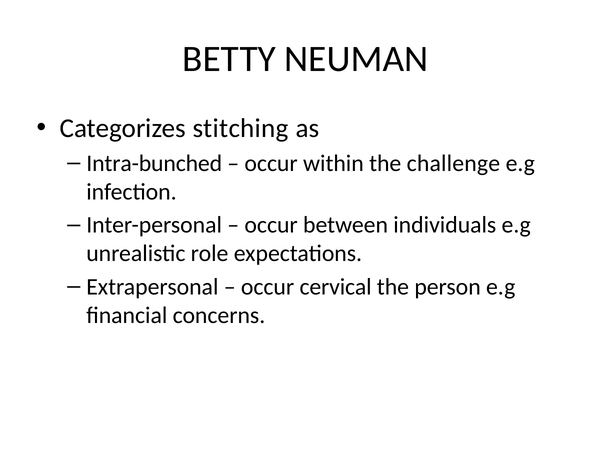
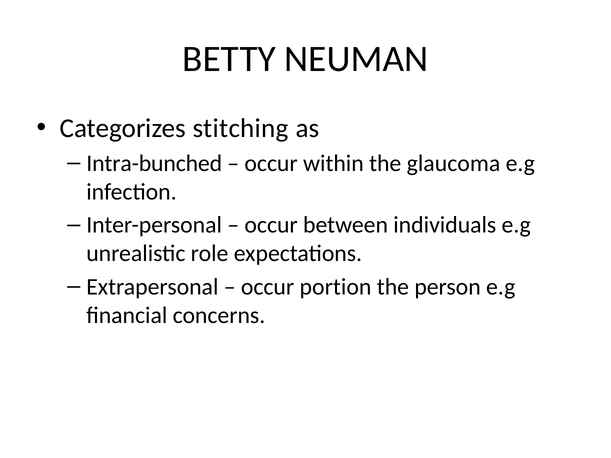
challenge: challenge -> glaucoma (453, 163)
cervical: cervical -> portion (336, 287)
